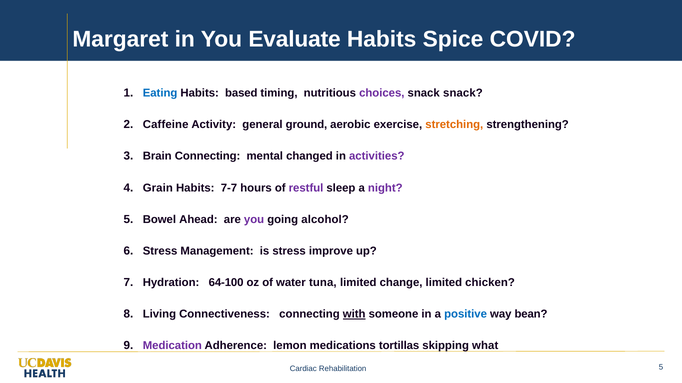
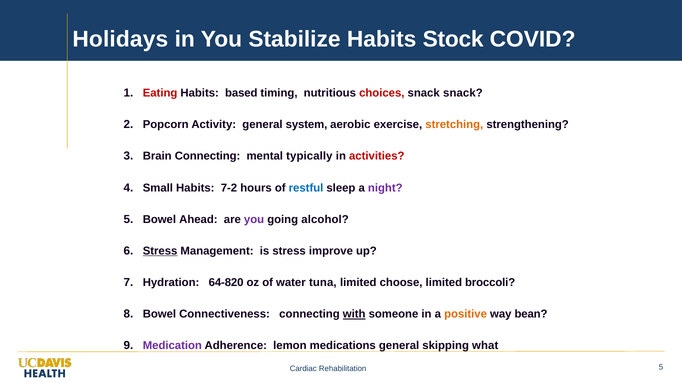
Margaret: Margaret -> Holidays (120, 39)
Evaluate: Evaluate -> Stabilize (294, 39)
Spice: Spice -> Stock (453, 39)
Eating colour: blue -> red (160, 93)
choices colour: purple -> red (382, 93)
Caffeine: Caffeine -> Popcorn (166, 125)
ground: ground -> system (306, 125)
changed: changed -> typically (309, 156)
activities colour: purple -> red (377, 156)
Grain: Grain -> Small (158, 188)
7-7: 7-7 -> 7-2 (229, 188)
restful colour: purple -> blue (306, 188)
Stress underline: none -> present (160, 251)
64-100: 64-100 -> 64-820 (226, 283)
change: change -> choose (401, 283)
chicken: chicken -> broccoli (490, 283)
Living: Living -> Bowel (159, 315)
positive colour: blue -> orange (466, 315)
medications tortillas: tortillas -> general (399, 346)
